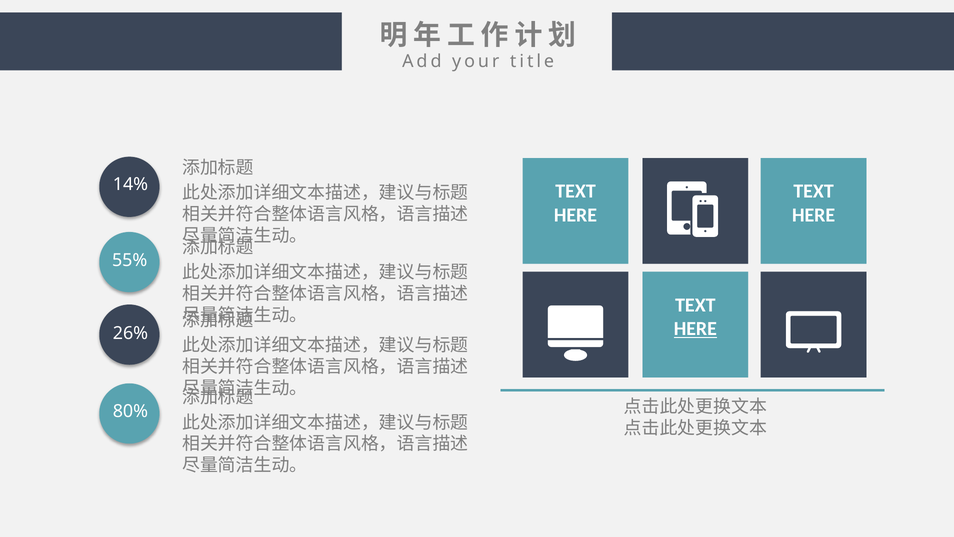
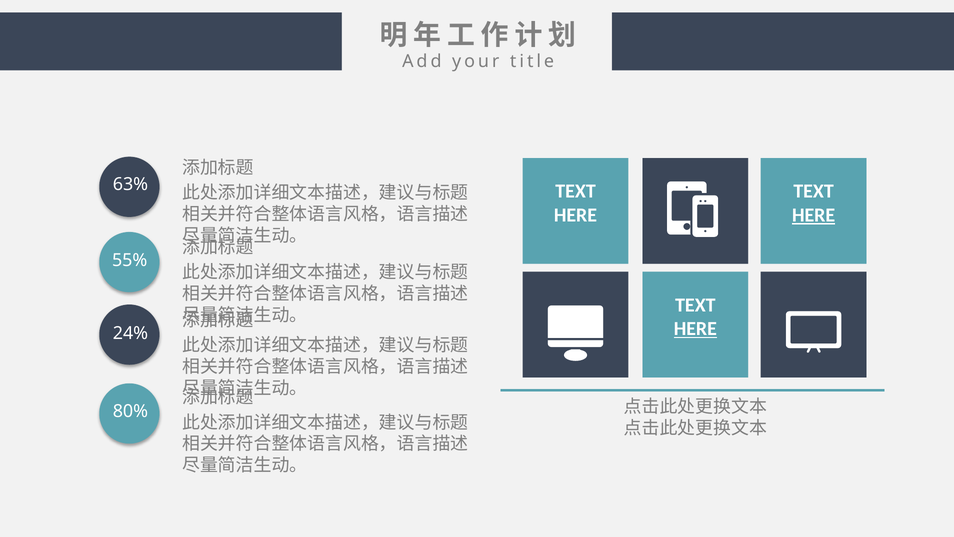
14%: 14% -> 63% (130, 185)
HERE underline: none -> present (814, 215)
26%: 26% -> 24% (130, 333)
